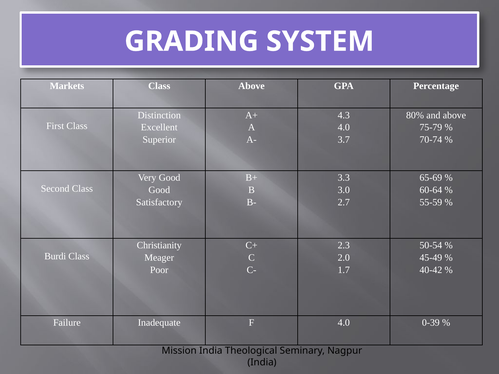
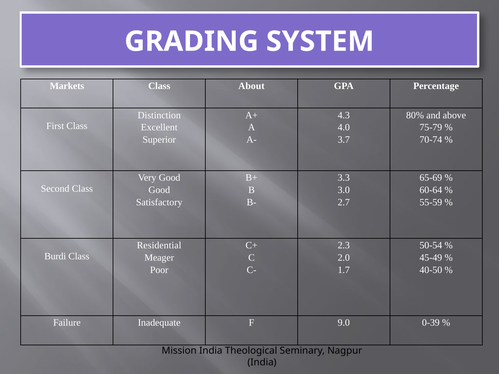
Class Above: Above -> About (251, 86)
Christianity: Christianity -> Residential (159, 246)
40-42: 40-42 -> 40-50 (431, 270)
F 4.0: 4.0 -> 9.0 (344, 323)
